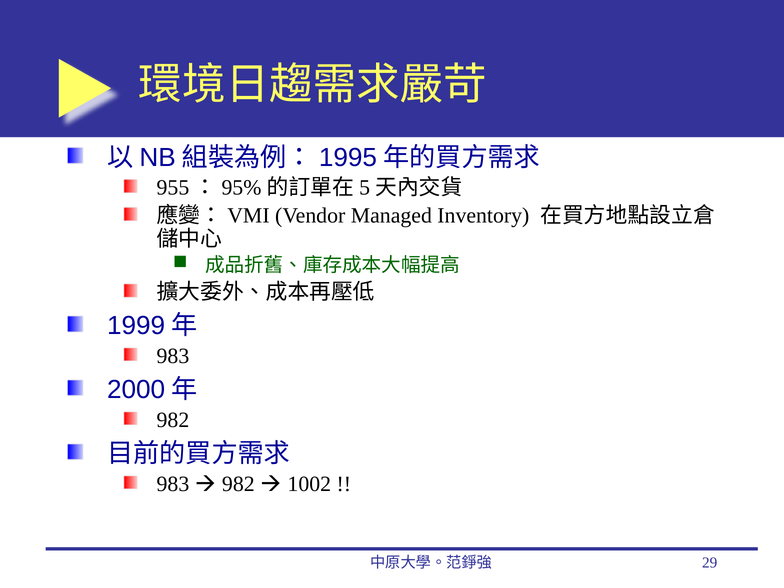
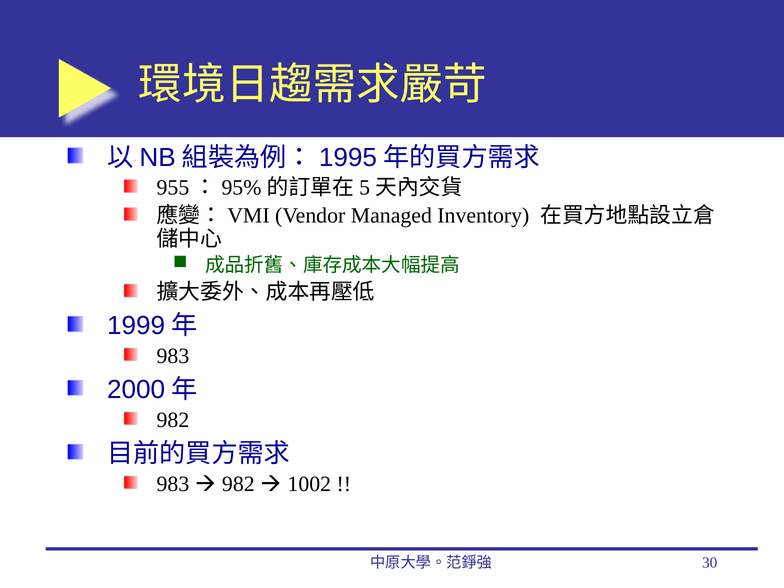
29: 29 -> 30 (710, 563)
